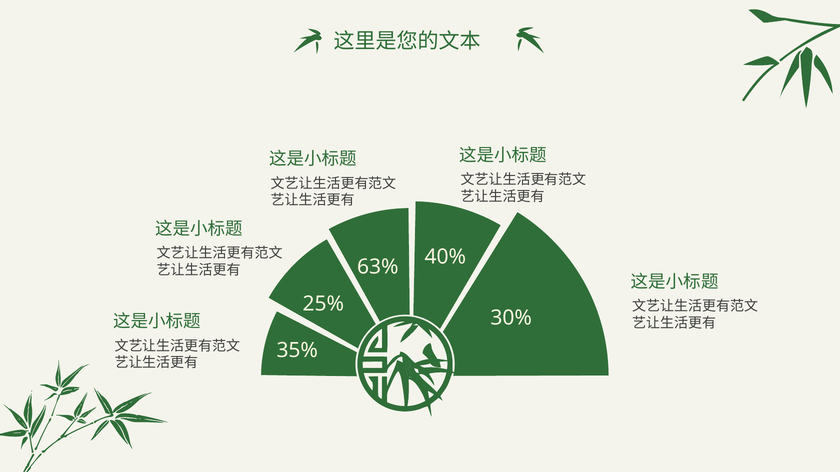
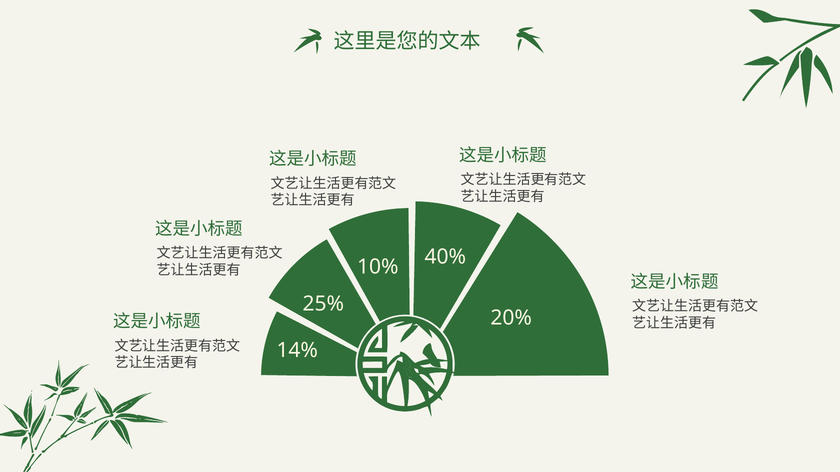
63%: 63% -> 10% (378, 267)
30%: 30% -> 20% (511, 318)
35%: 35% -> 14% (297, 351)
